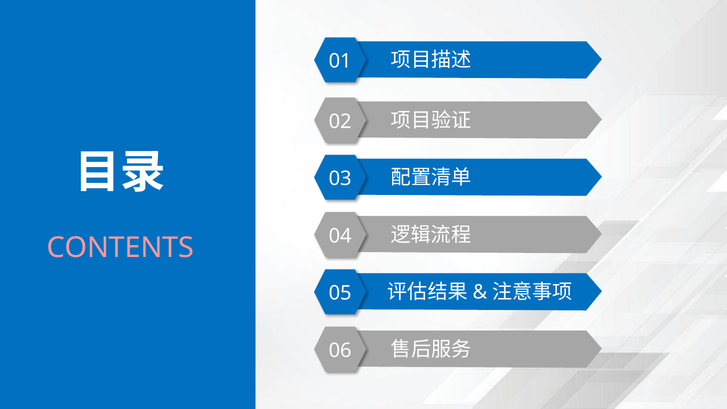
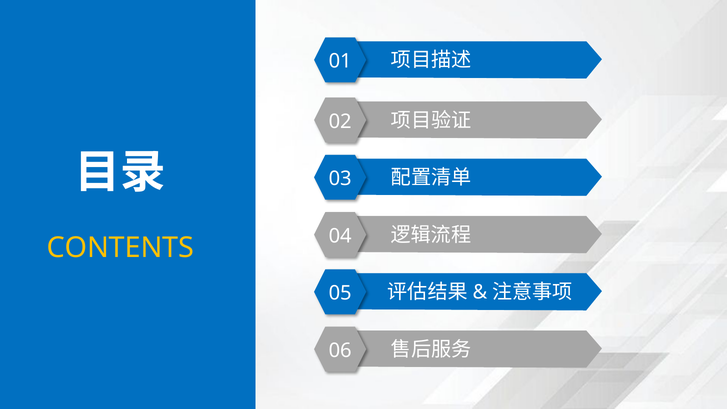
CONTENTS colour: pink -> yellow (120, 247)
